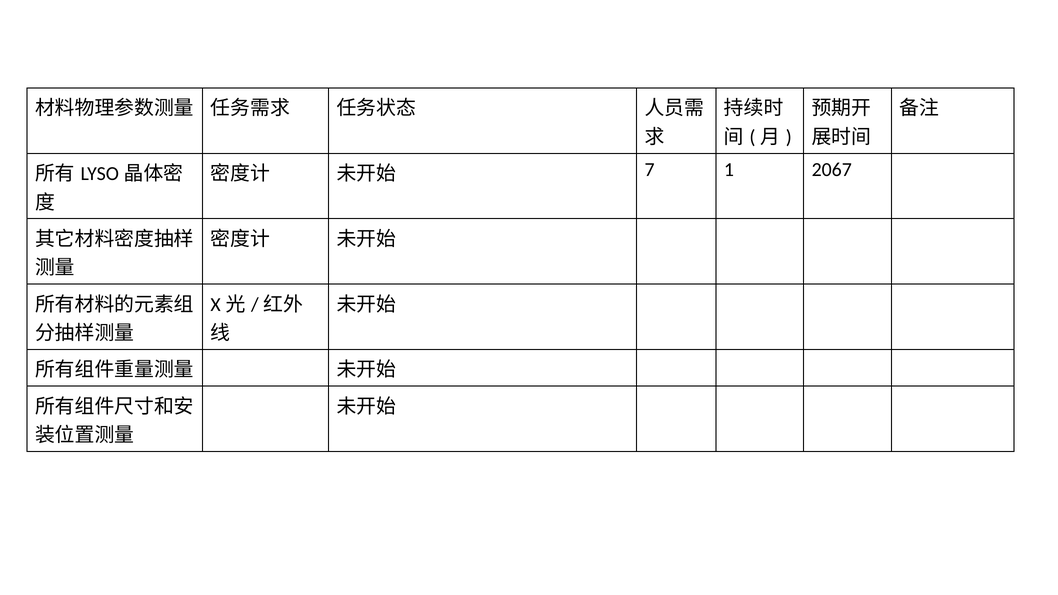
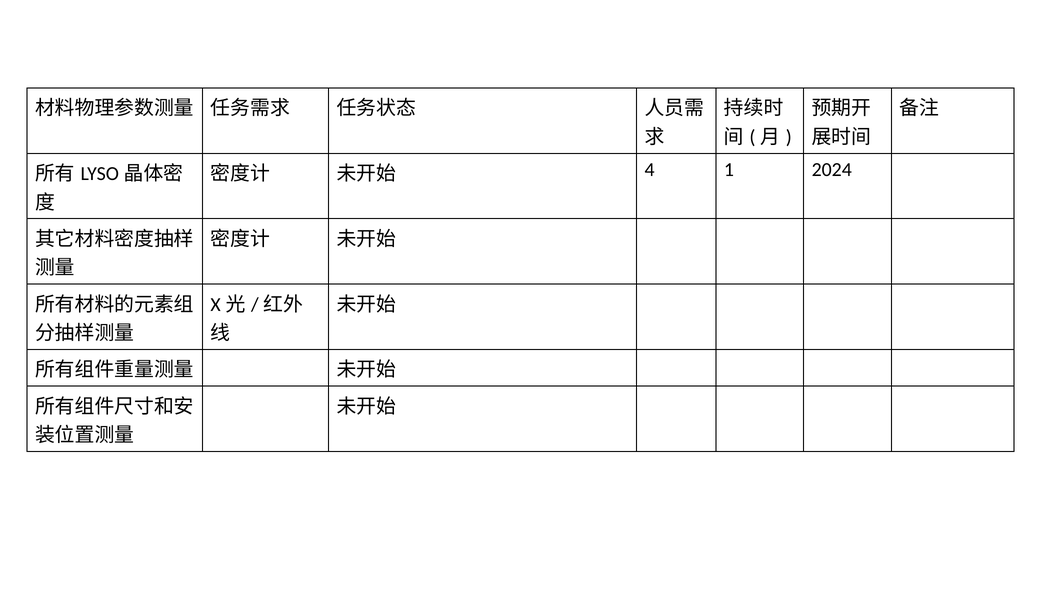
7: 7 -> 4 (650, 170)
2067: 2067 -> 2024 (832, 170)
